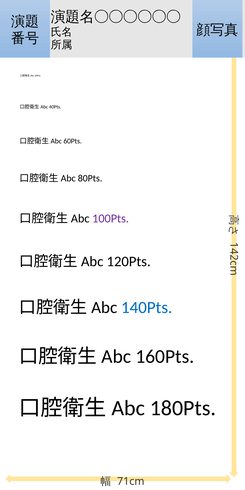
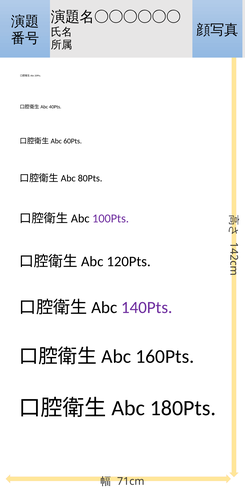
140Pts colour: blue -> purple (147, 307)
